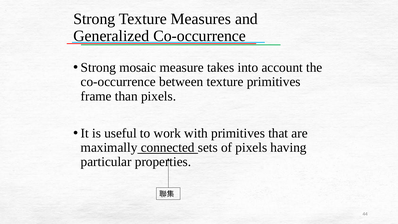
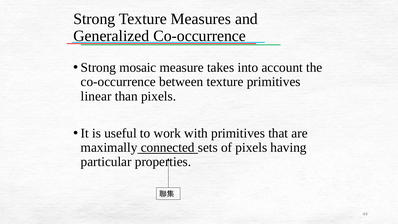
frame: frame -> linear (96, 96)
